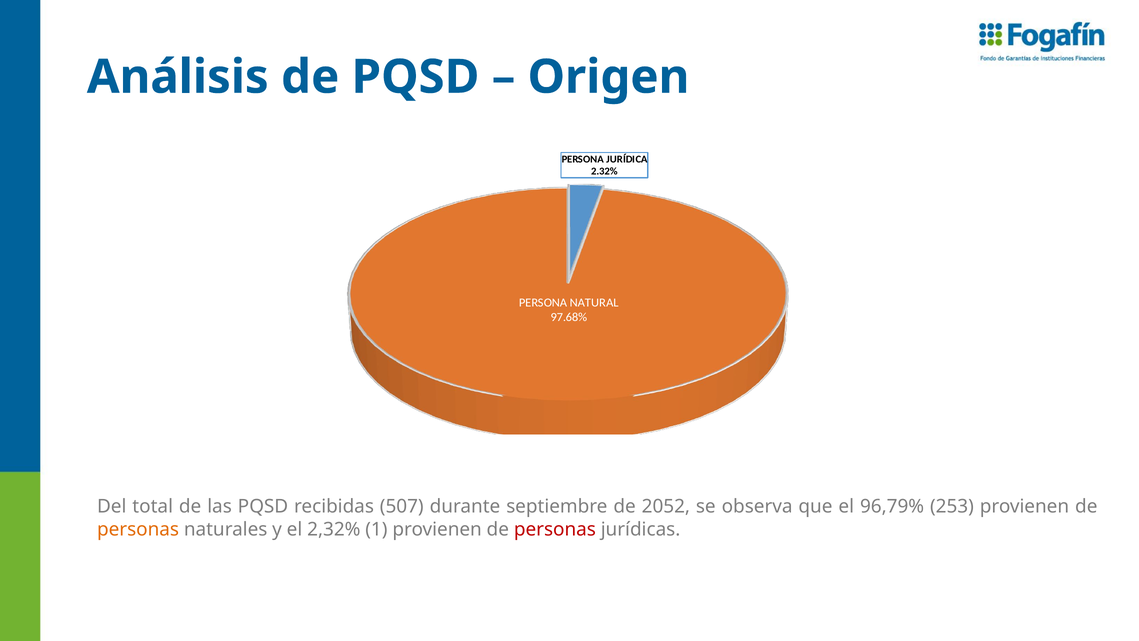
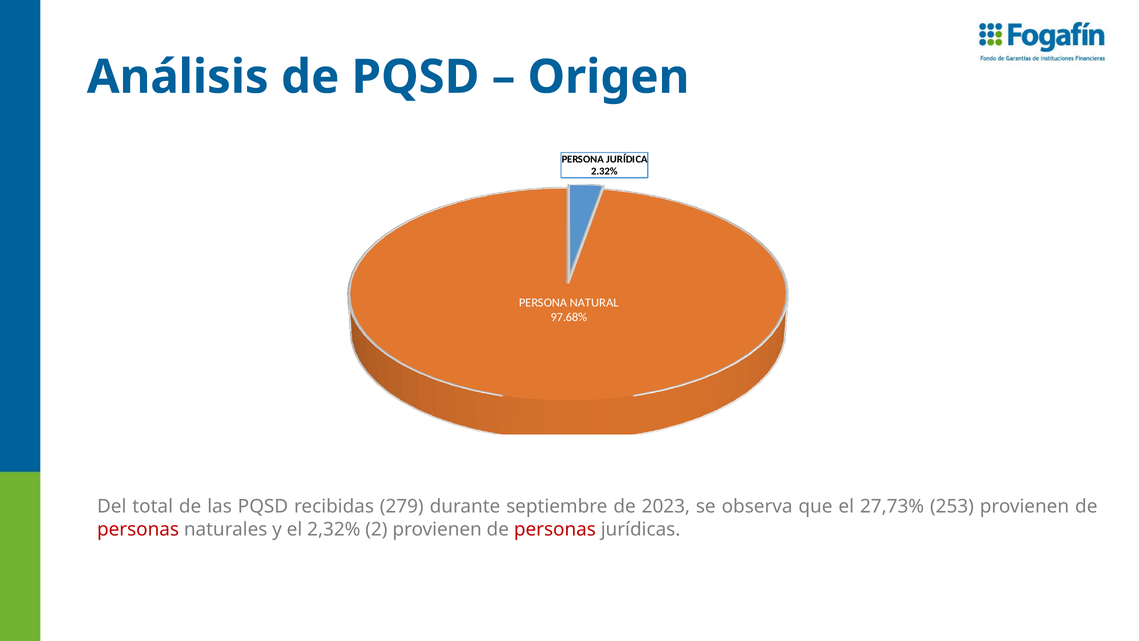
507: 507 -> 279 (402, 506)
2052: 2052 -> 2023 (666, 506)
96,79%: 96,79% -> 27,73% (892, 506)
personas colour: orange -> red (138, 529)
1: 1 -> 2 (376, 529)
